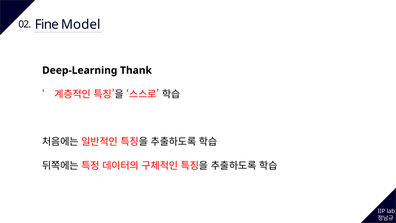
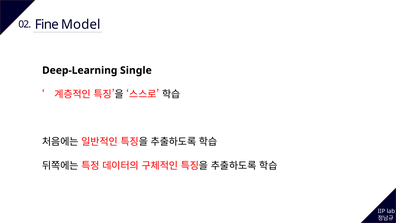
Thank: Thank -> Single (136, 70)
